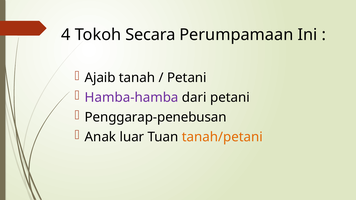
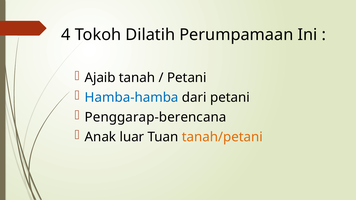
Secara: Secara -> Dilatih (150, 35)
Hamba-hamba colour: purple -> blue (132, 98)
Penggarap-penebusan: Penggarap-penebusan -> Penggarap-berencana (156, 117)
